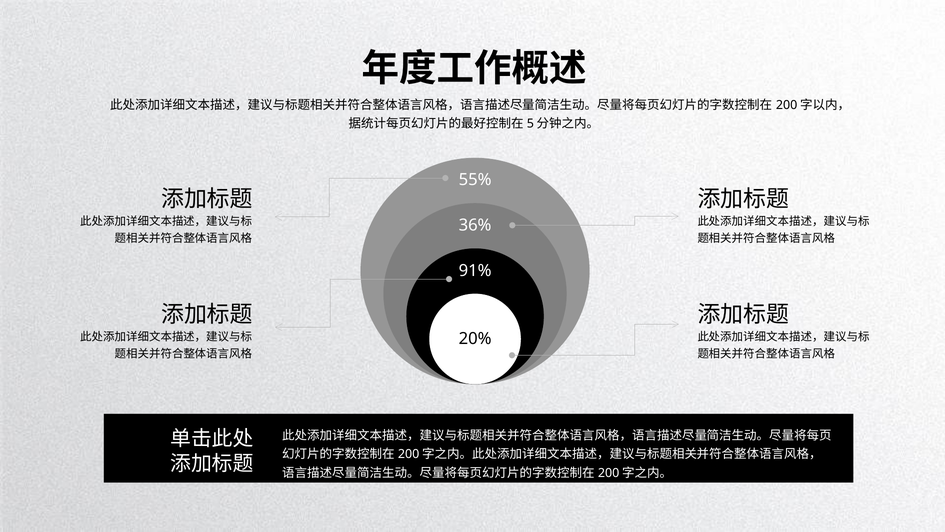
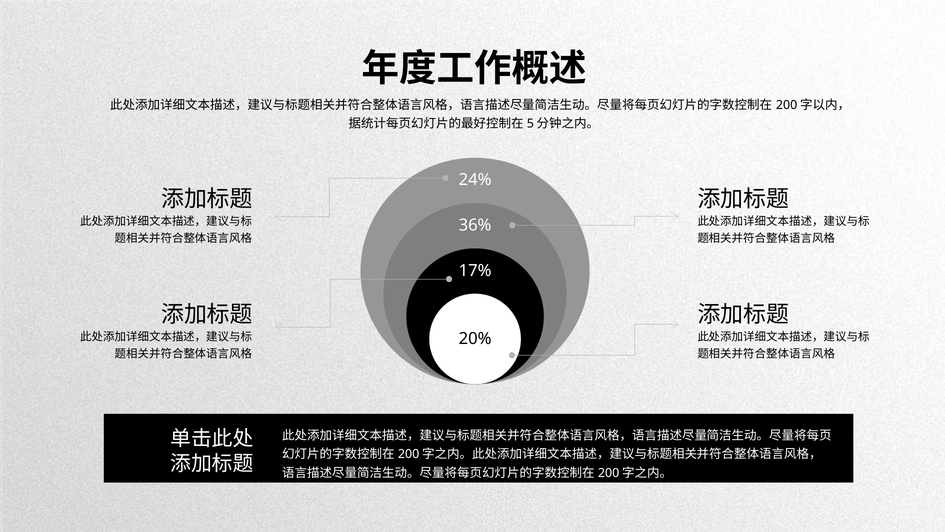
55%: 55% -> 24% (475, 180)
91%: 91% -> 17% (475, 270)
